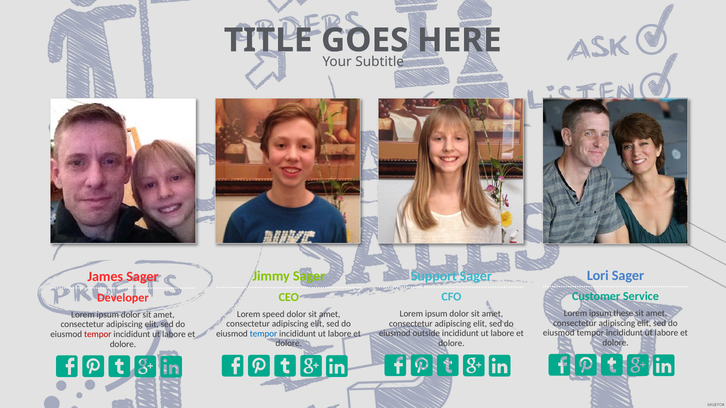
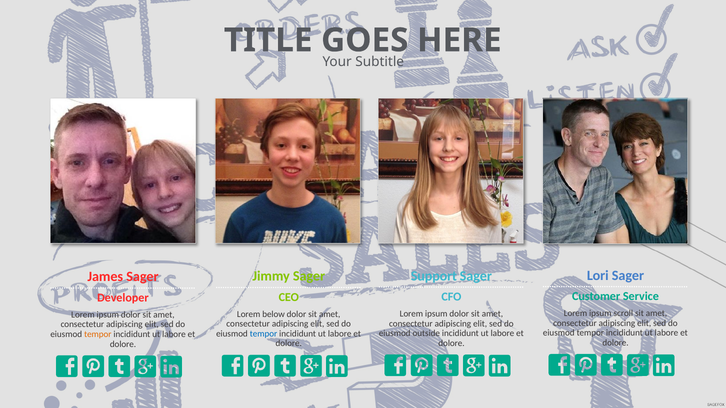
these: these -> scroll (623, 314)
speed: speed -> below (274, 314)
tempor colour: red -> orange (98, 335)
